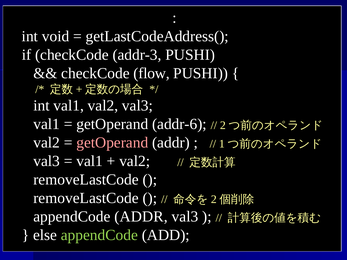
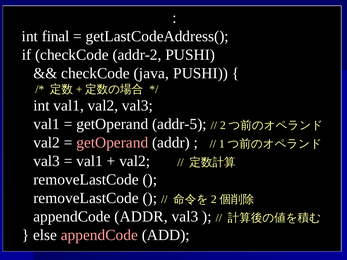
void: void -> final (56, 36)
addr-3: addr-3 -> addr-2 (137, 55)
flow: flow -> java (151, 73)
addr-6: addr-6 -> addr-5 (179, 124)
appendCode colour: light green -> pink (99, 235)
